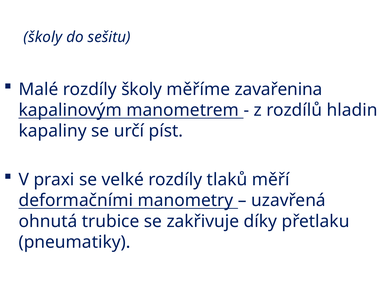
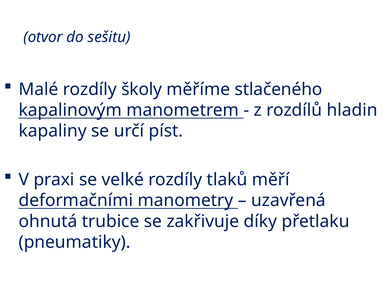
školy: školy -> otvor (43, 37)
zavařenina: zavařenina -> stlačeného (279, 89)
